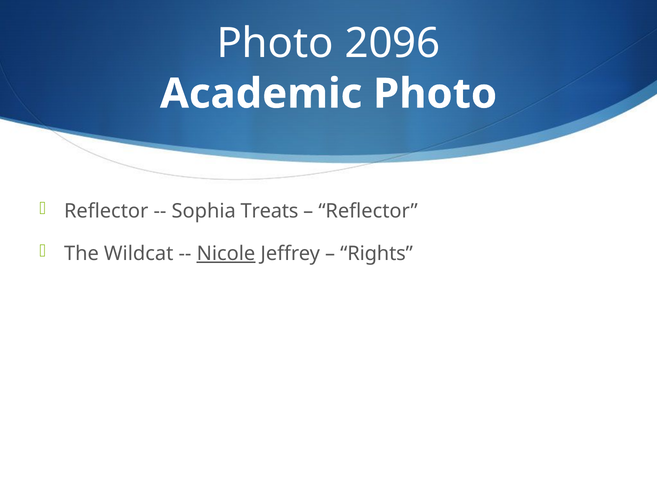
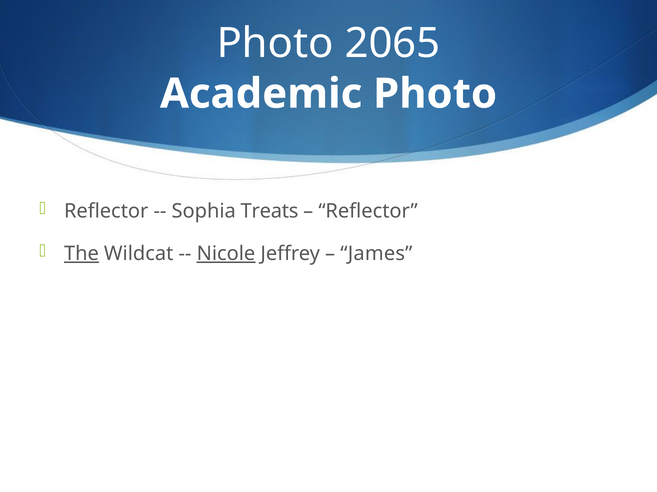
2096: 2096 -> 2065 (393, 44)
The underline: none -> present (81, 254)
Rights: Rights -> James (376, 254)
